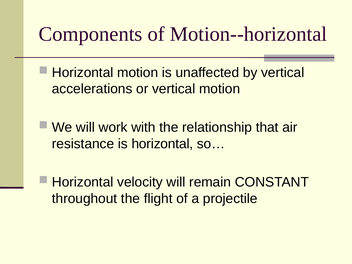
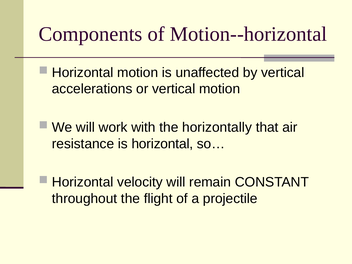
relationship: relationship -> horizontally (217, 127)
